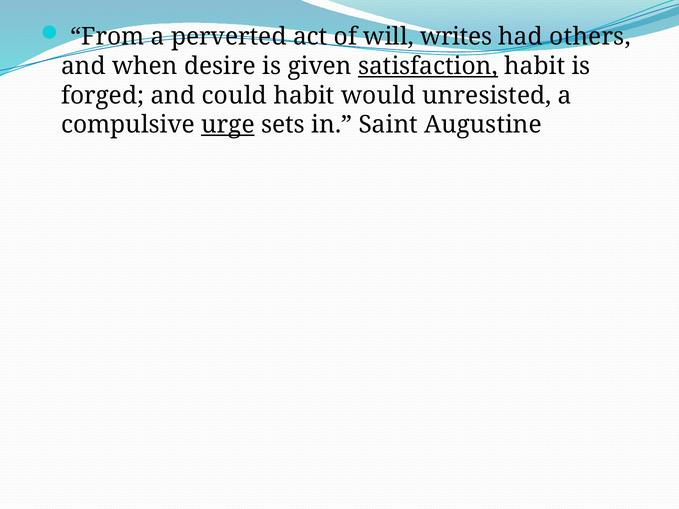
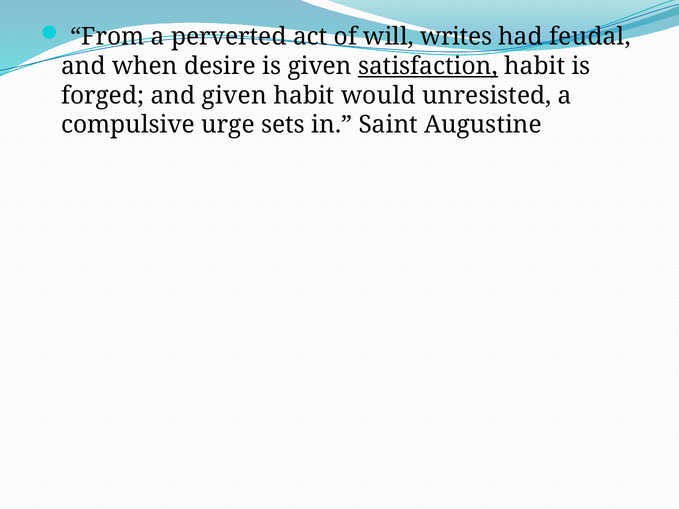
others: others -> feudal (590, 37)
and could: could -> given (234, 96)
urge underline: present -> none (228, 125)
